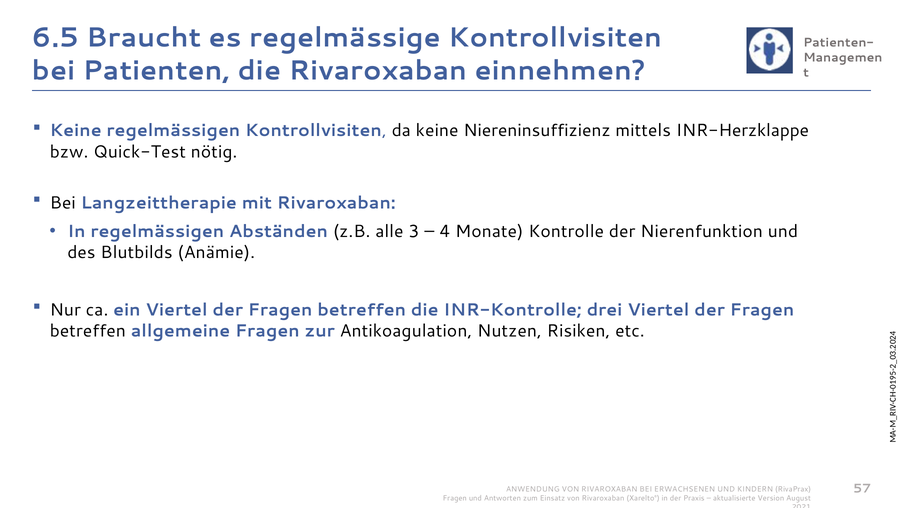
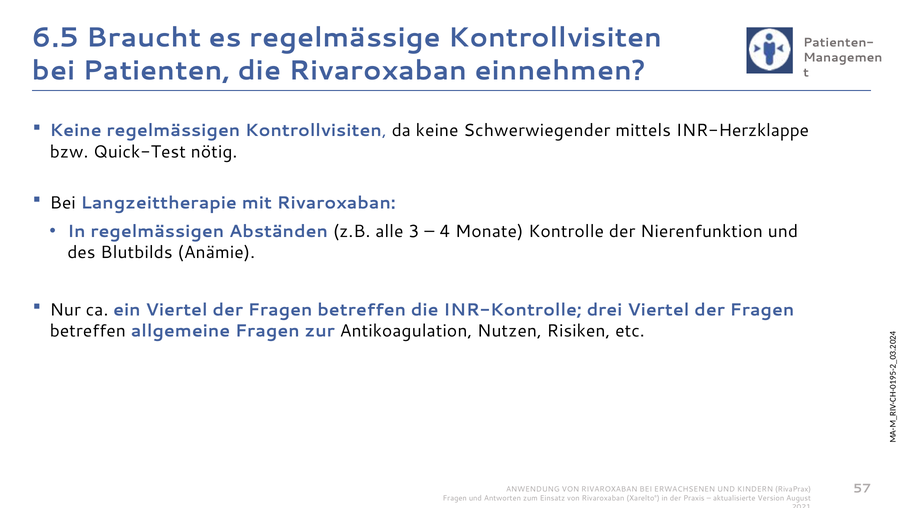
Niereninsuffizienz: Niereninsuffizienz -> Schwerwiegender (537, 131)
